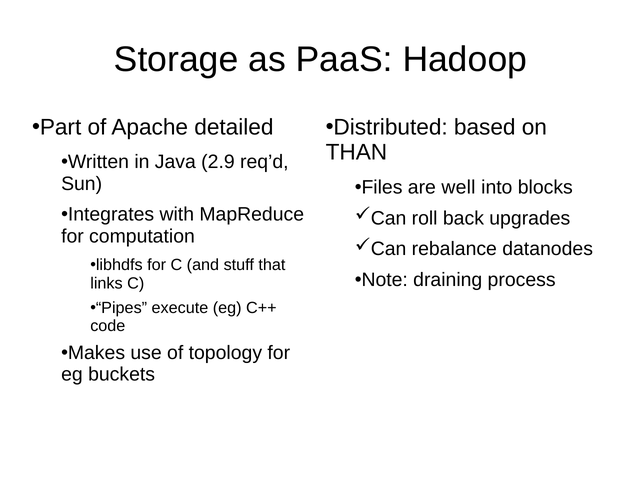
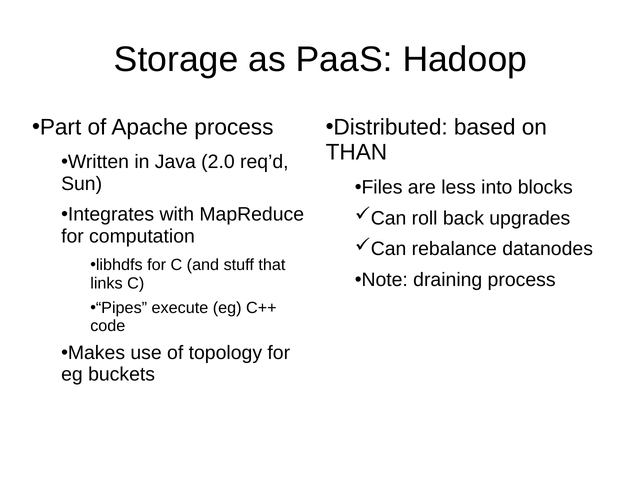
Apache detailed: detailed -> process (234, 127)
2.9: 2.9 -> 2.0 (218, 162)
well: well -> less (459, 187)
